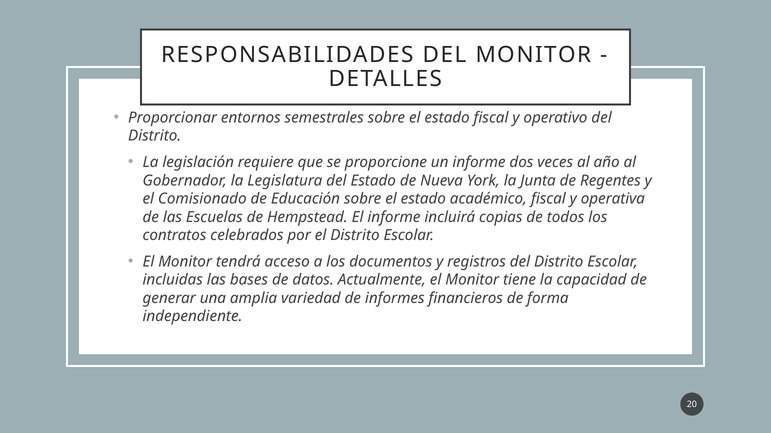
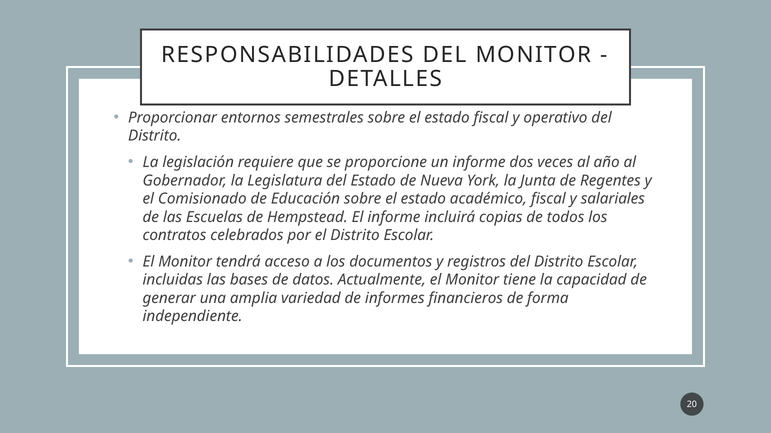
operativa: operativa -> salariales (613, 199)
